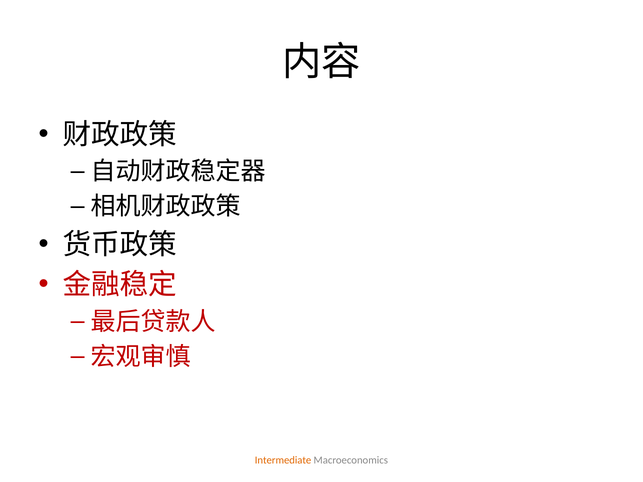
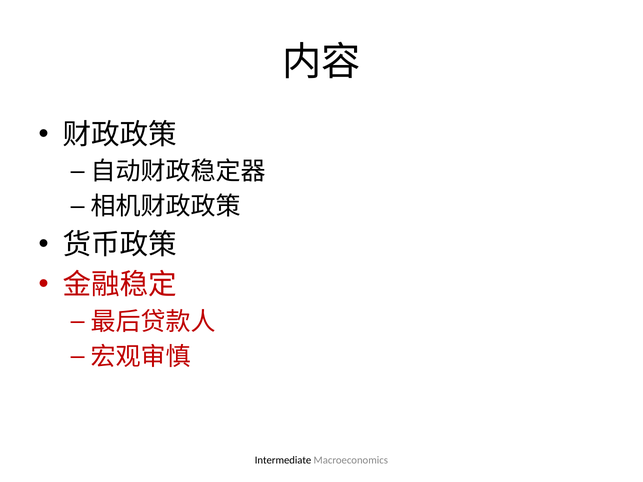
Intermediate colour: orange -> black (283, 460)
